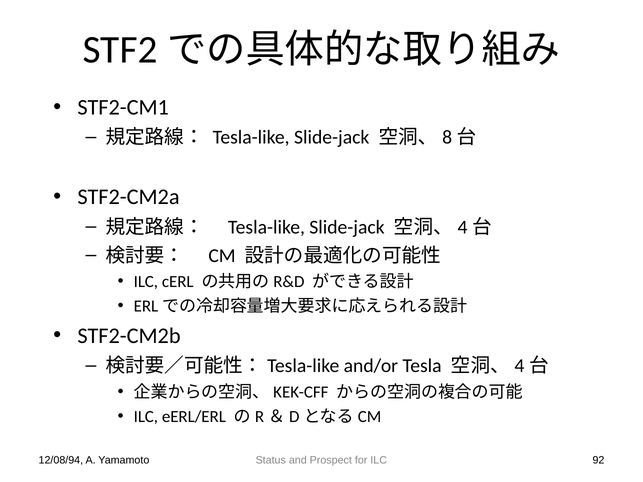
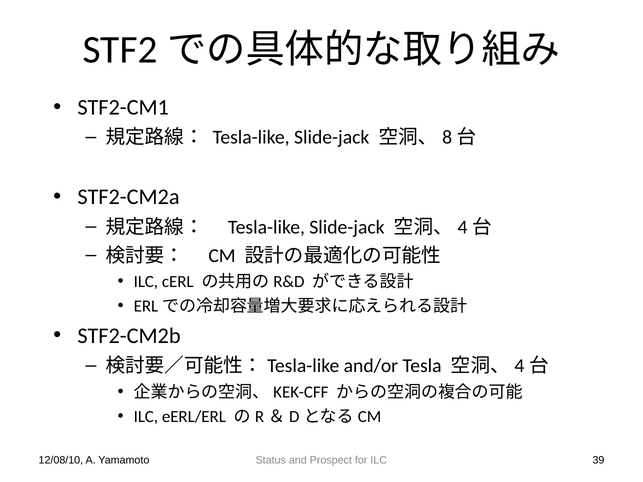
12/08/94: 12/08/94 -> 12/08/10 (61, 461)
92: 92 -> 39 (598, 461)
